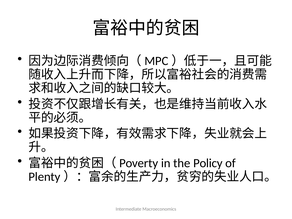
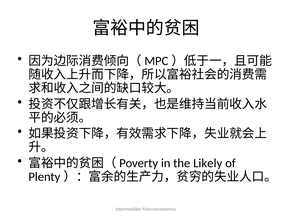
Policy: Policy -> Likely (208, 163)
